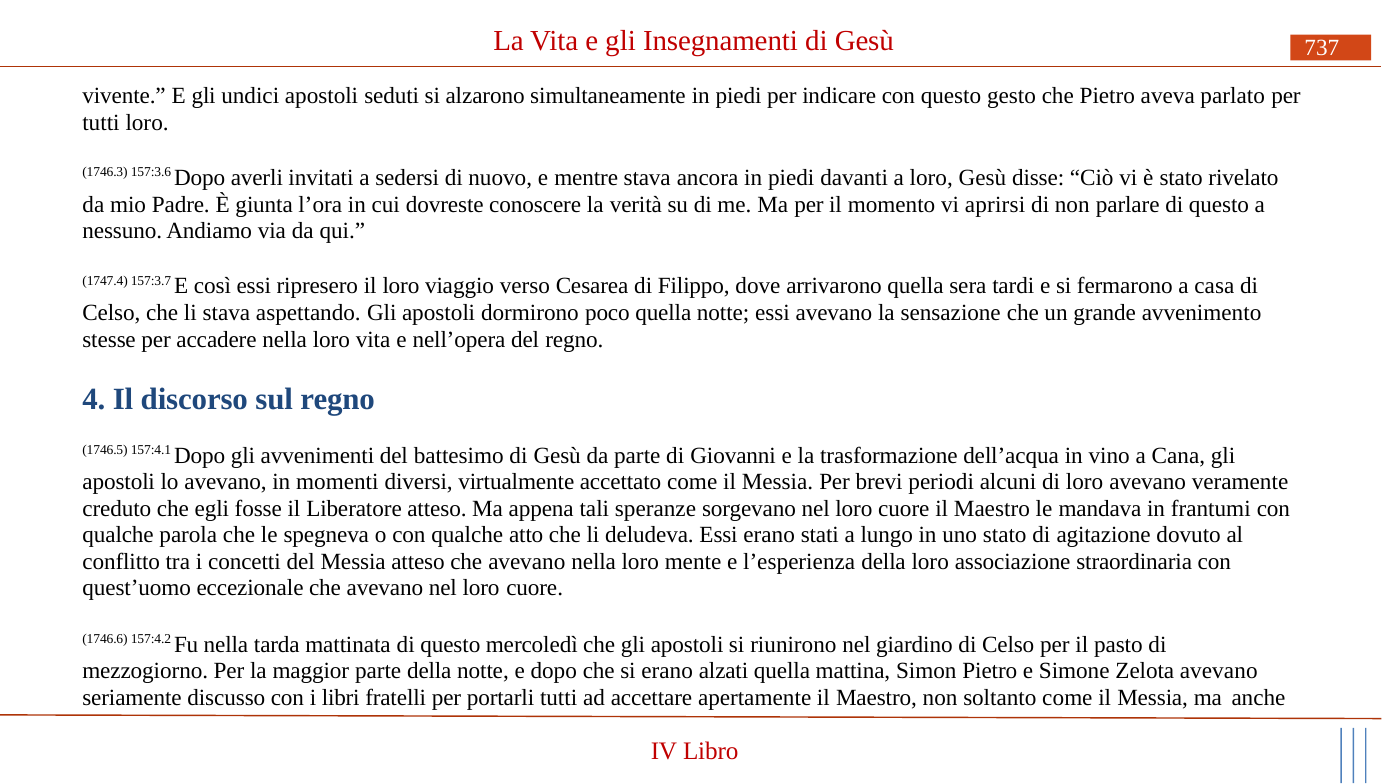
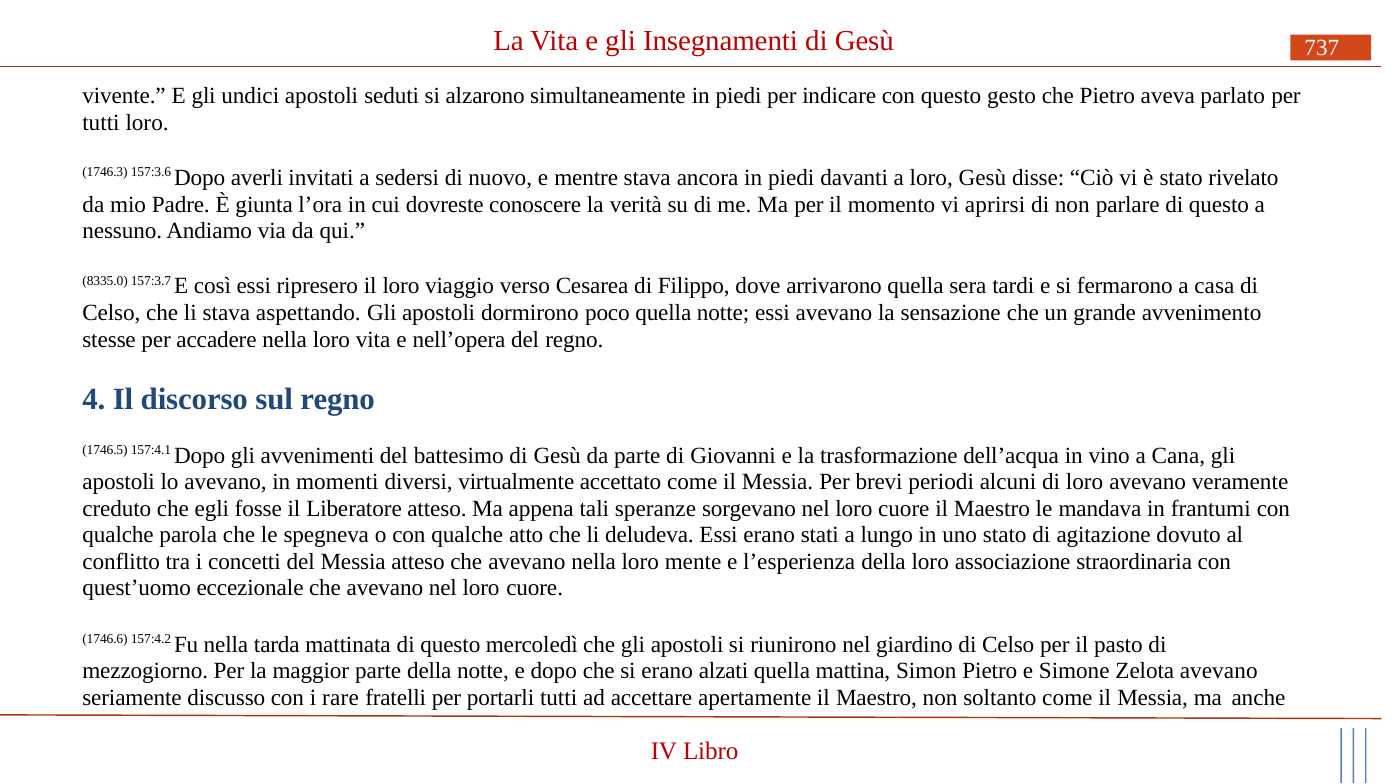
1747.4: 1747.4 -> 8335.0 (105, 281)
libri: libri -> rare (341, 698)
